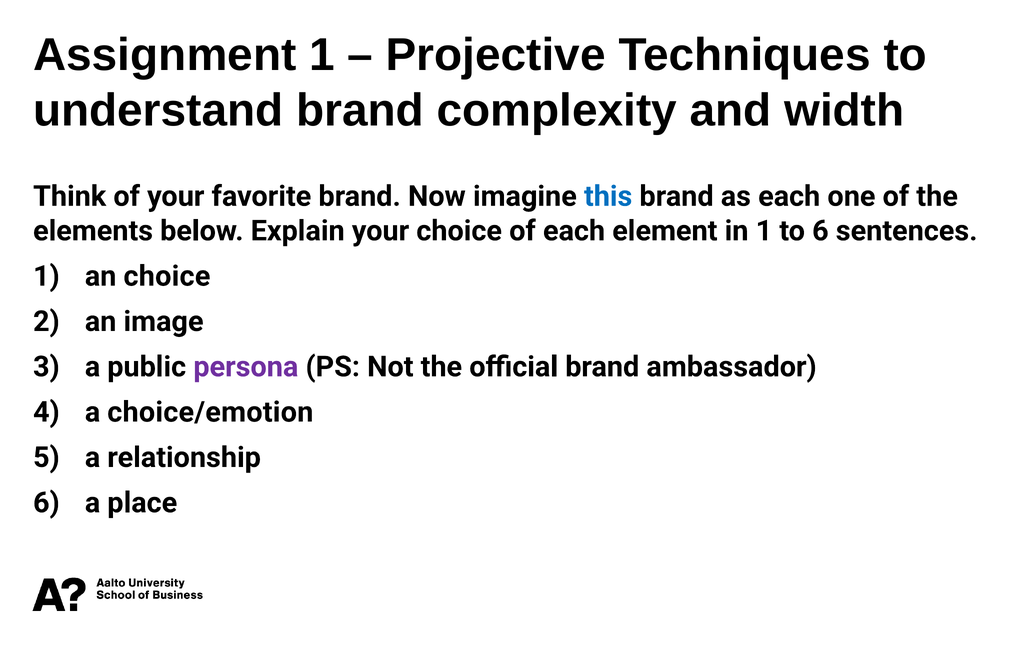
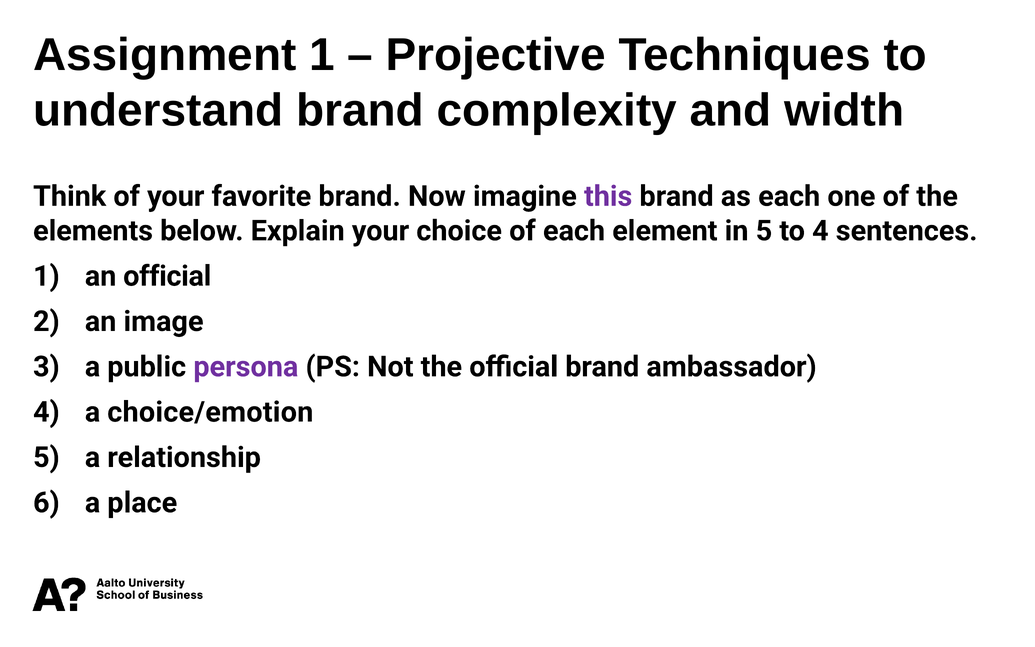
this colour: blue -> purple (608, 196)
in 1: 1 -> 5 (764, 231)
to 6: 6 -> 4 (820, 231)
an choice: choice -> official (167, 276)
